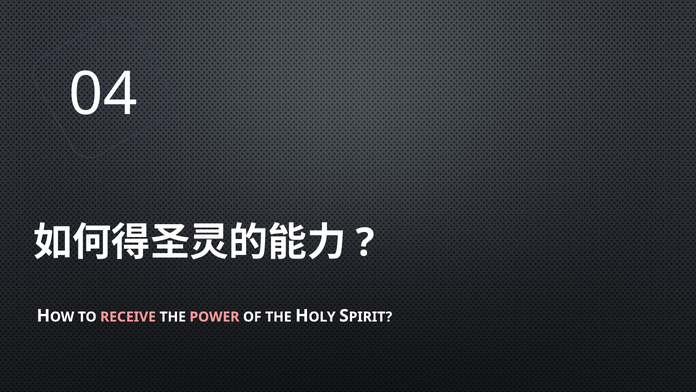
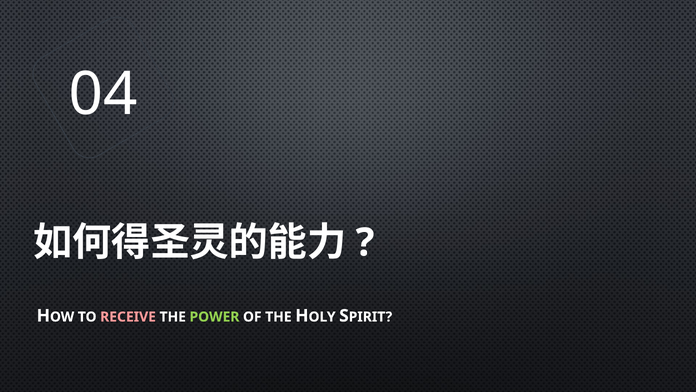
POWER colour: pink -> light green (214, 317)
